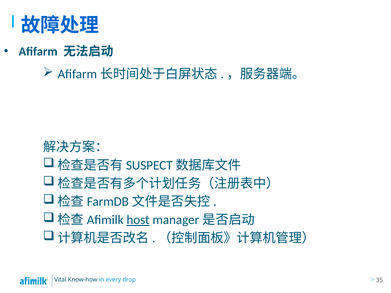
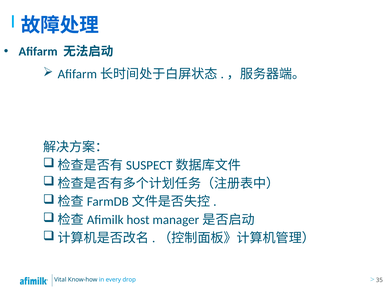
host underline: present -> none (138, 220)
